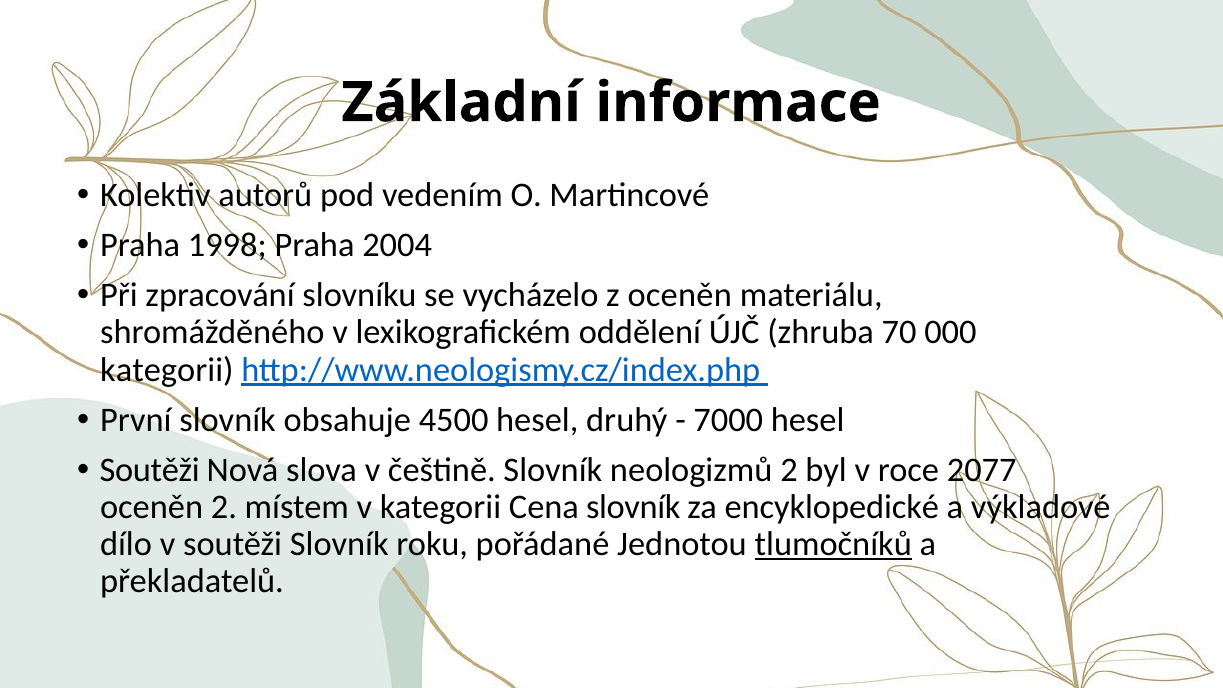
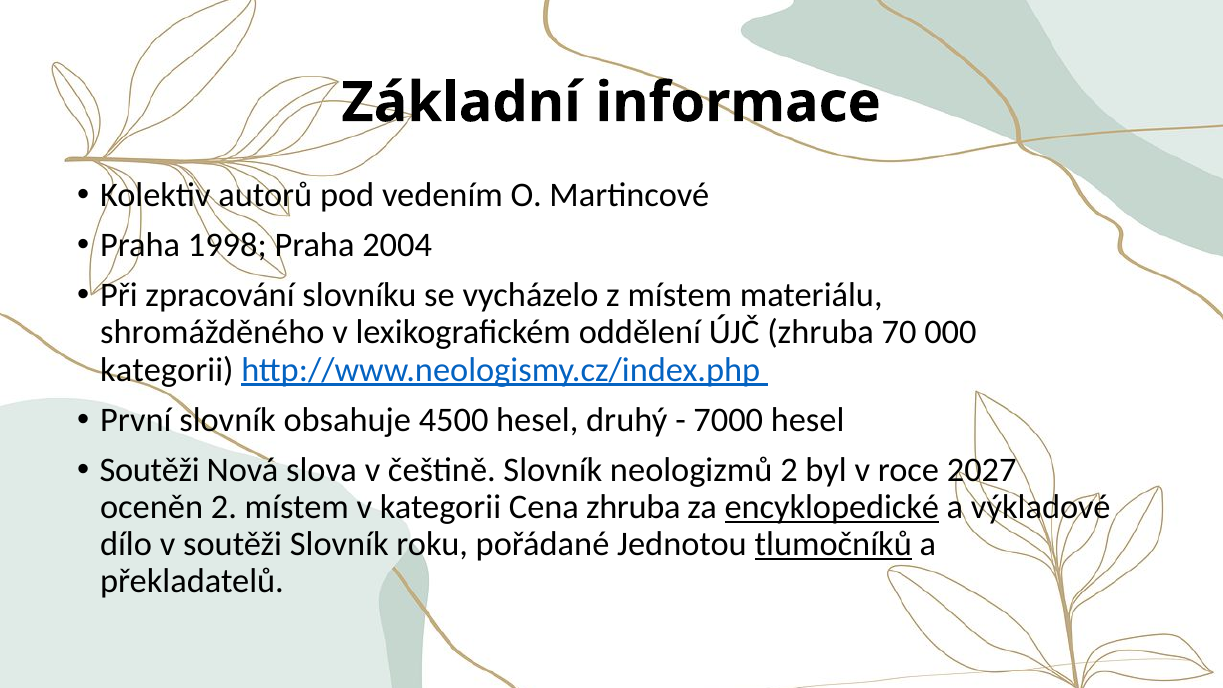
z oceněn: oceněn -> místem (680, 295)
2077: 2077 -> 2027 (982, 470)
Cena slovník: slovník -> zhruba (633, 507)
encyklopedické underline: none -> present (832, 507)
